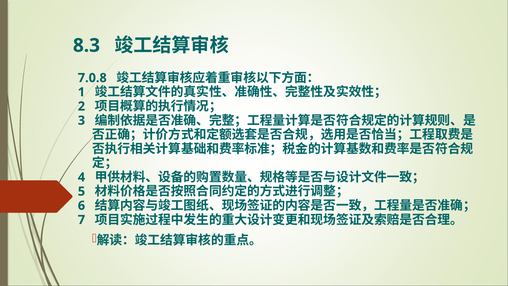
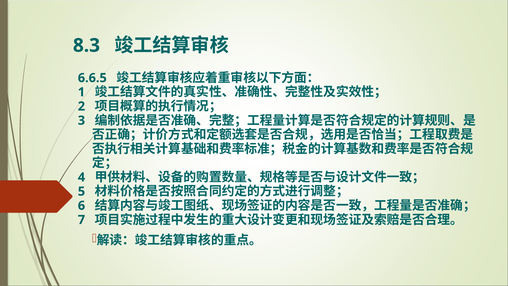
7.0.8: 7.0.8 -> 6.6.5 (92, 78)
